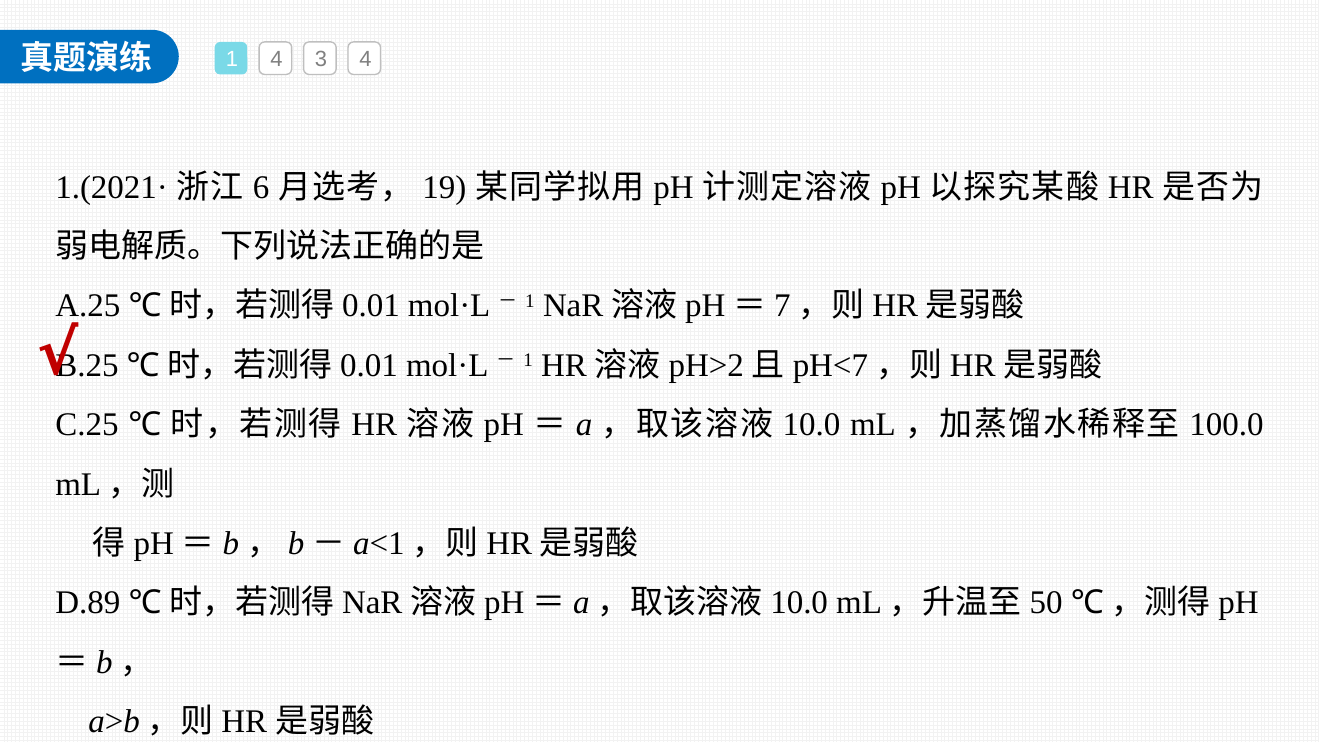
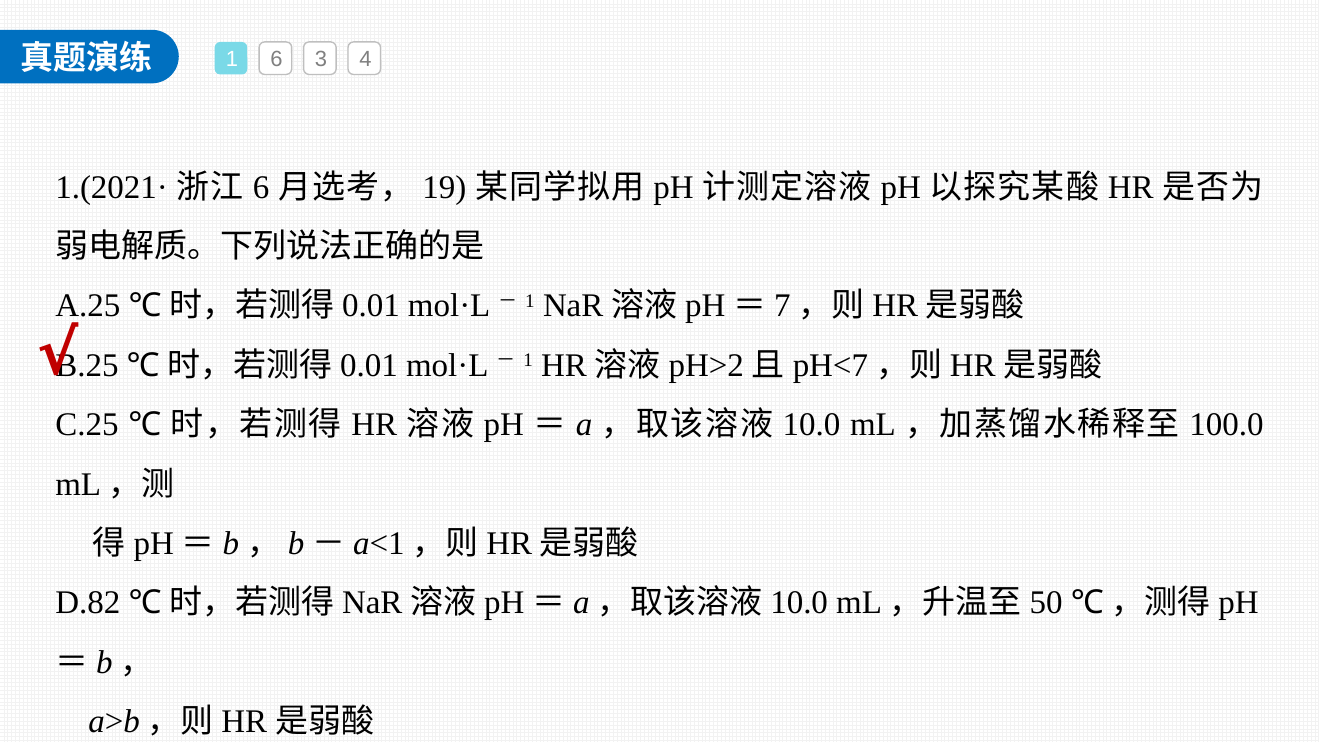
1 4: 4 -> 6 (277, 60)
D.89: D.89 -> D.82 (88, 603)
